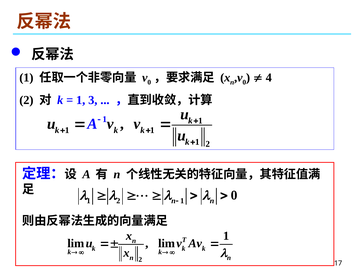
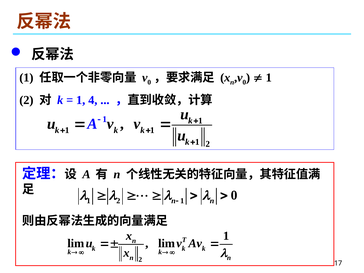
4: 4 -> 1 (269, 78)
3: 3 -> 4 (93, 100)
